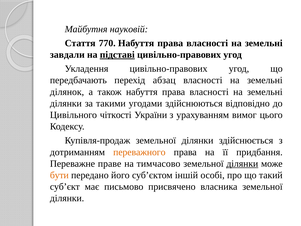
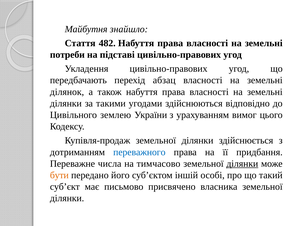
науковій: науковій -> знайшло (129, 29)
770: 770 -> 482 (107, 43)
завдали: завдали -> потреби (67, 55)
підставі underline: present -> none (117, 55)
чіткості: чіткості -> землею (116, 115)
переважного colour: orange -> blue (139, 152)
праве: праве -> числа (110, 163)
